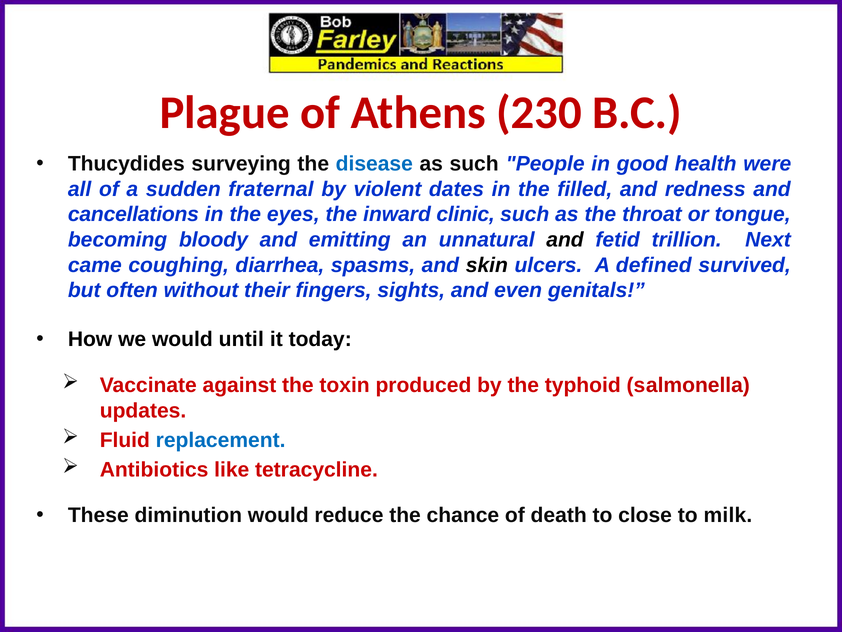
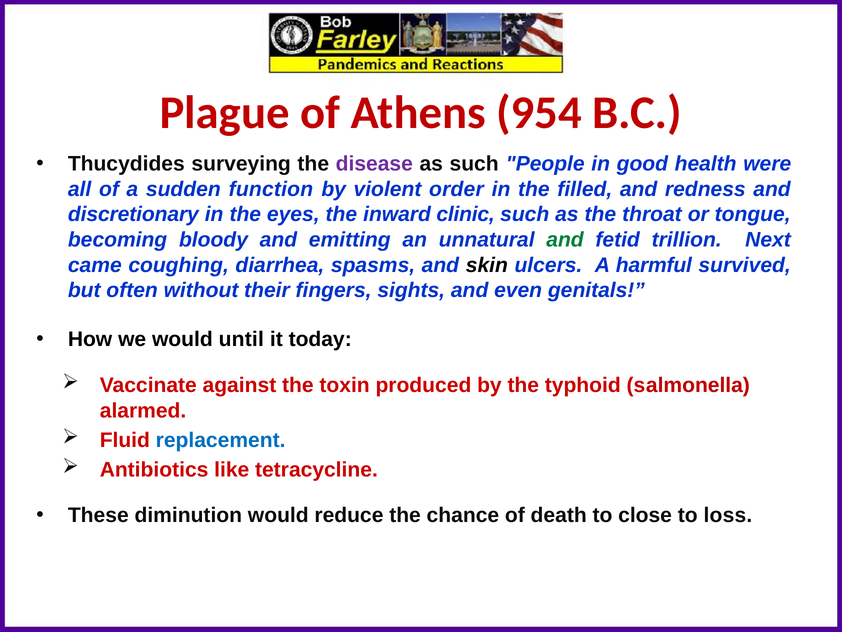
230: 230 -> 954 (539, 113)
disease colour: blue -> purple (374, 164)
fraternal: fraternal -> function (271, 189)
dates: dates -> order (456, 189)
cancellations: cancellations -> discretionary (133, 214)
and colour: black -> green (565, 240)
defined: defined -> harmful (654, 265)
updates: updates -> alarmed (143, 410)
milk: milk -> loss (728, 515)
